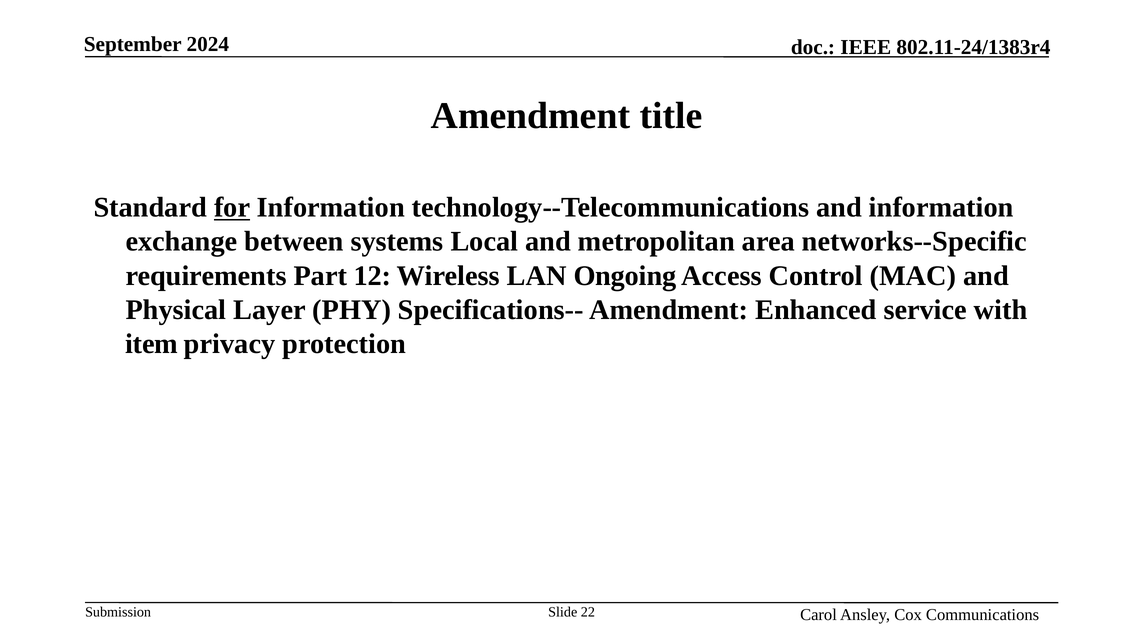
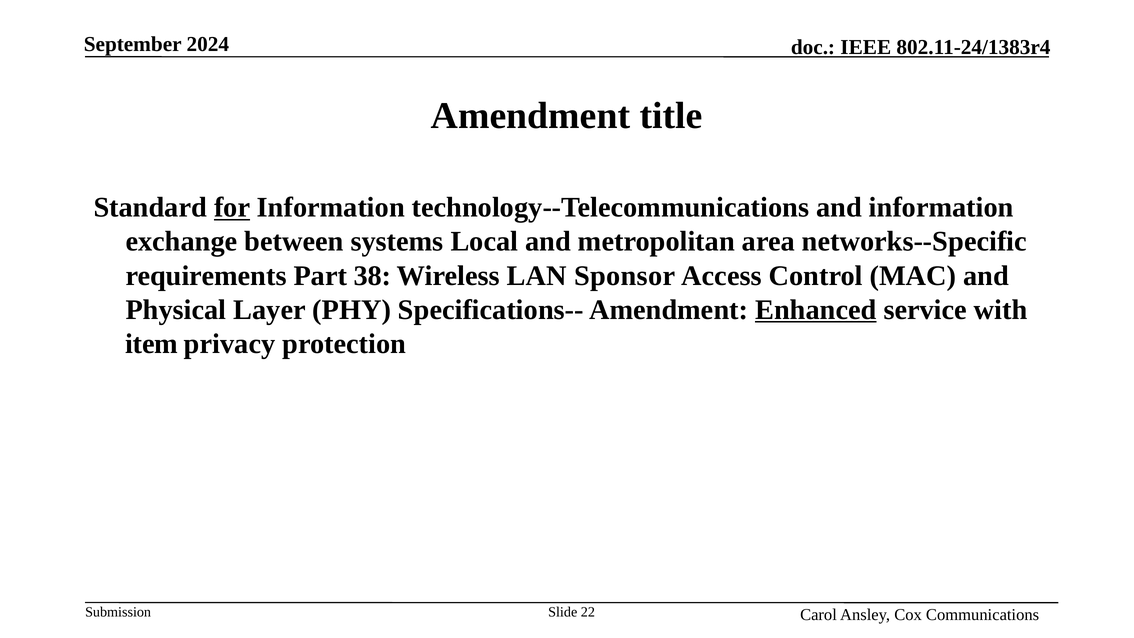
12: 12 -> 38 (372, 276)
Ongoing: Ongoing -> Sponsor (625, 276)
Enhanced underline: none -> present (816, 310)
